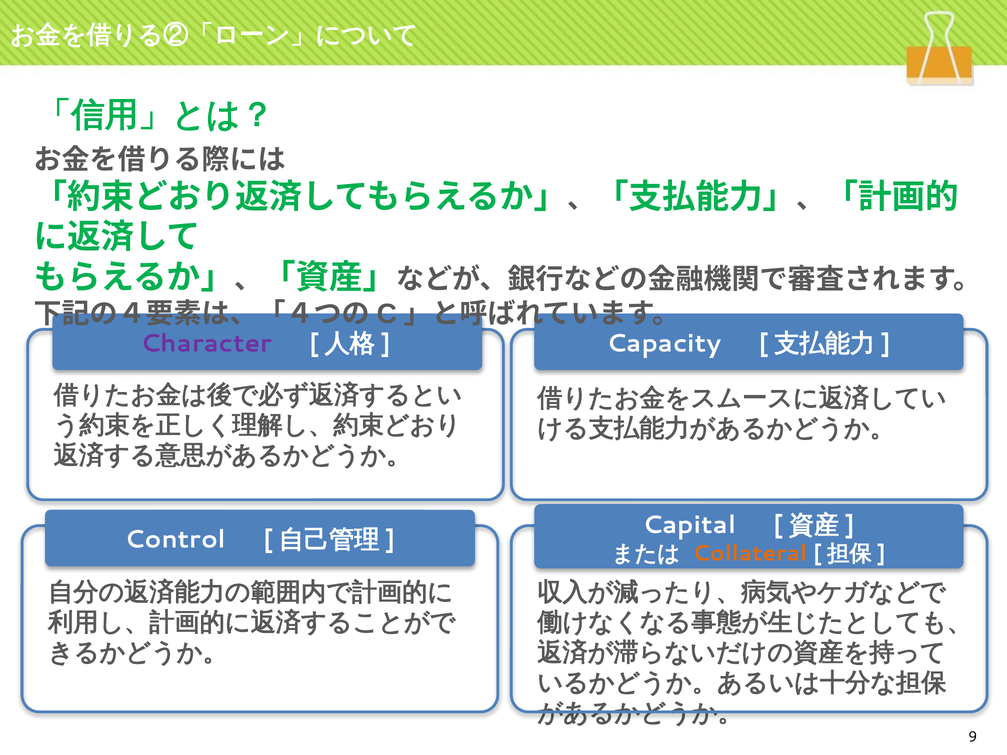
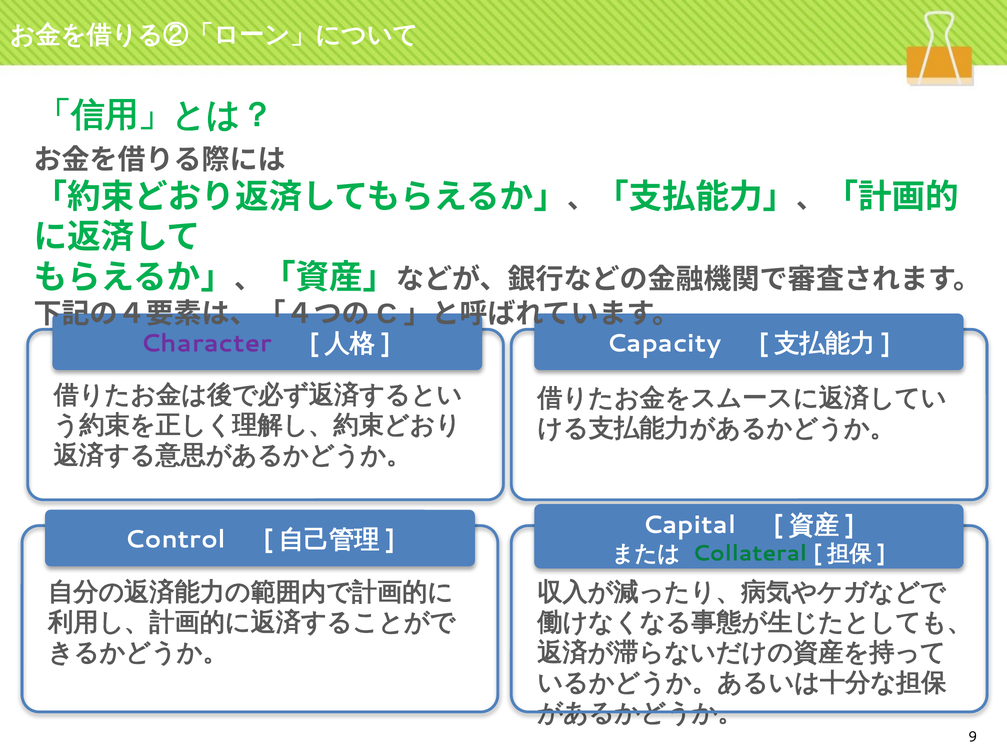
Collateral colour: orange -> green (750, 554)
